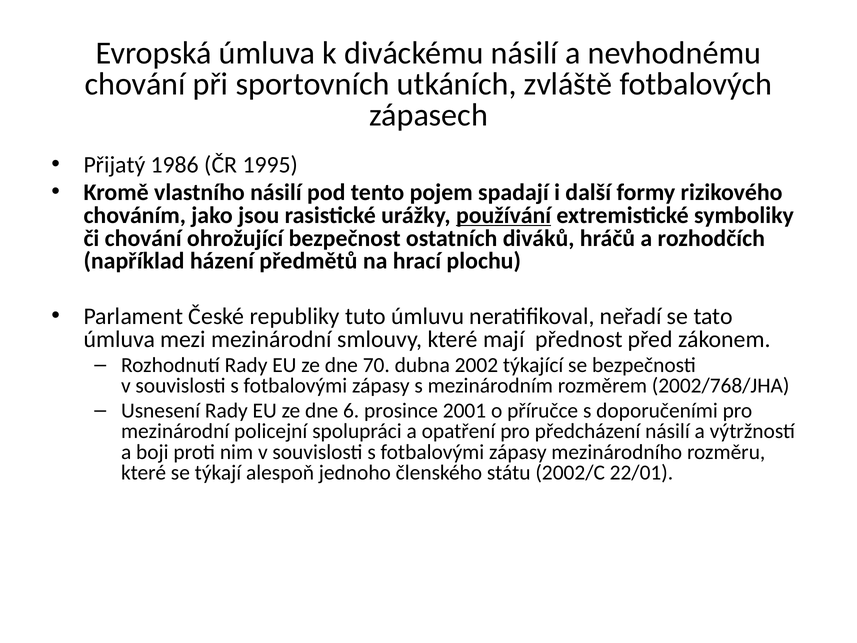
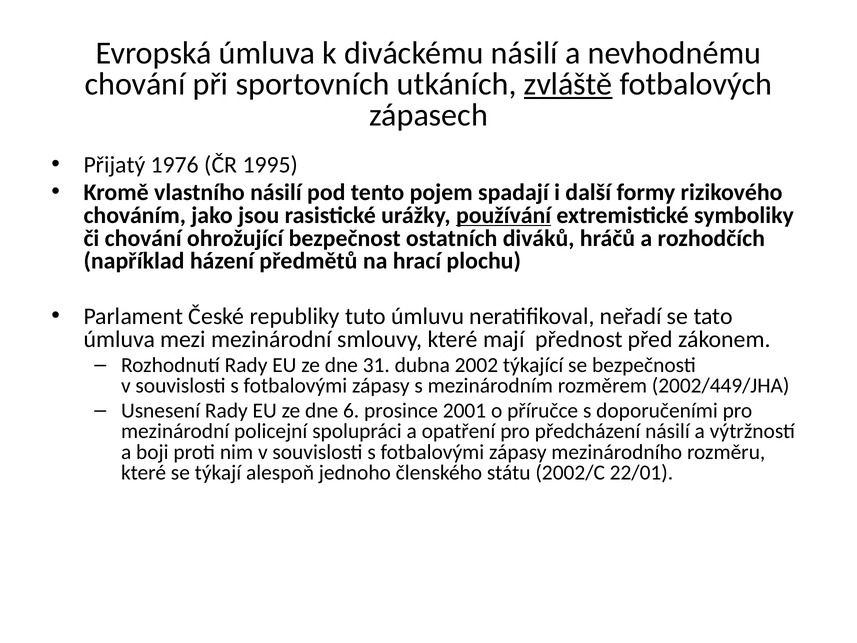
zvláště underline: none -> present (568, 84)
1986: 1986 -> 1976 (175, 165)
70: 70 -> 31 (376, 365)
2002/768/JHA: 2002/768/JHA -> 2002/449/JHA (721, 386)
